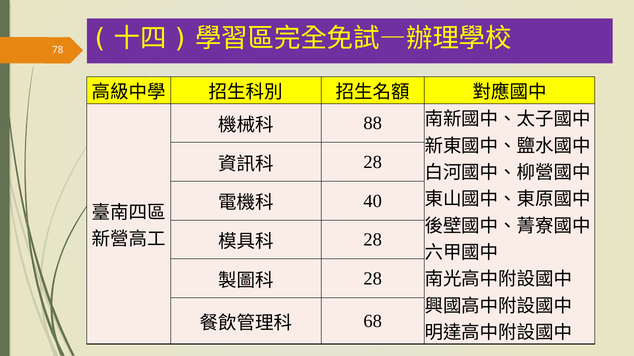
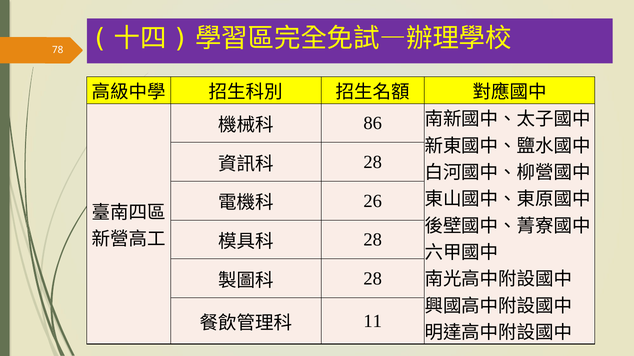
88: 88 -> 86 (373, 124)
40: 40 -> 26 (373, 201)
68: 68 -> 11 (373, 322)
